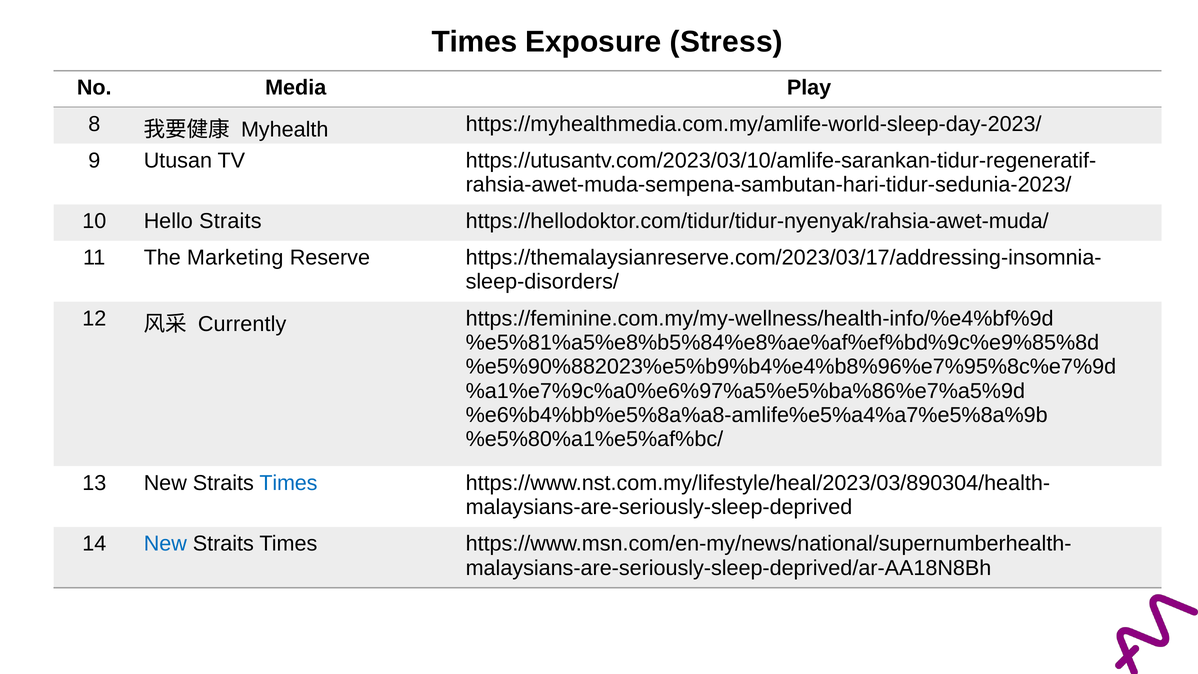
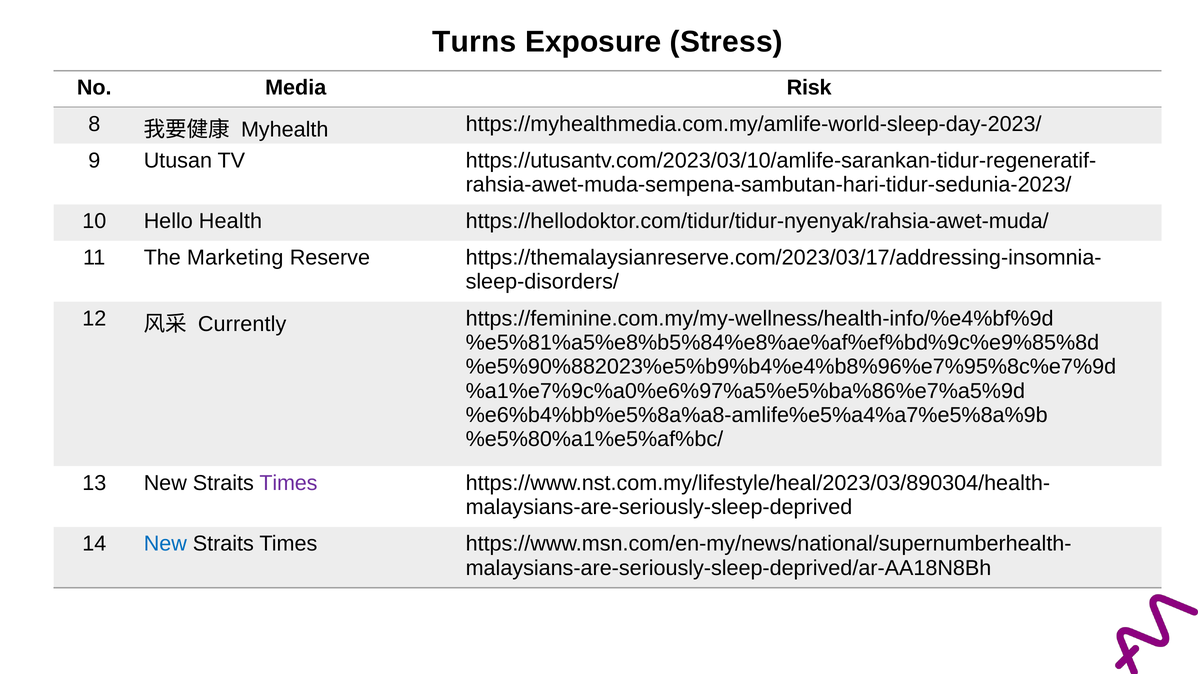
Times: Times -> Turns (474, 42)
Play: Play -> Risk (809, 88)
Hello Straits: Straits -> Health (230, 221)
Times colour: blue -> purple (288, 483)
